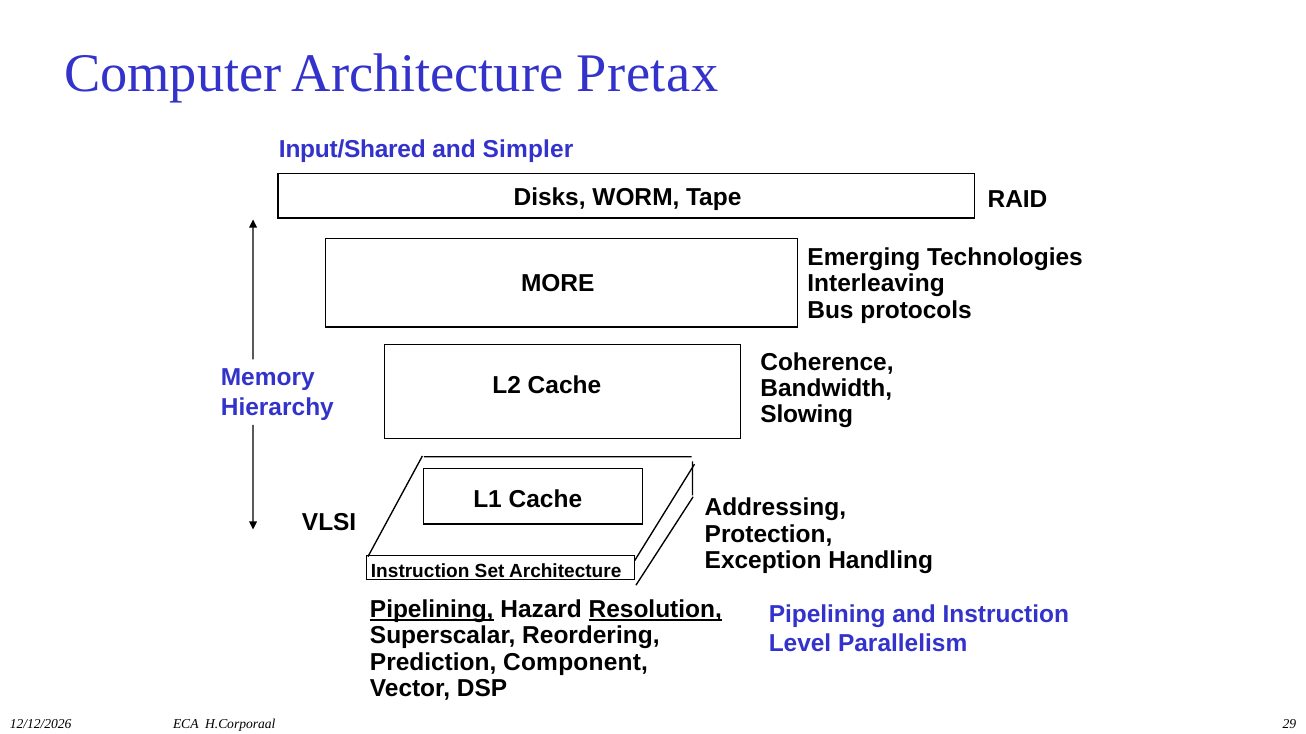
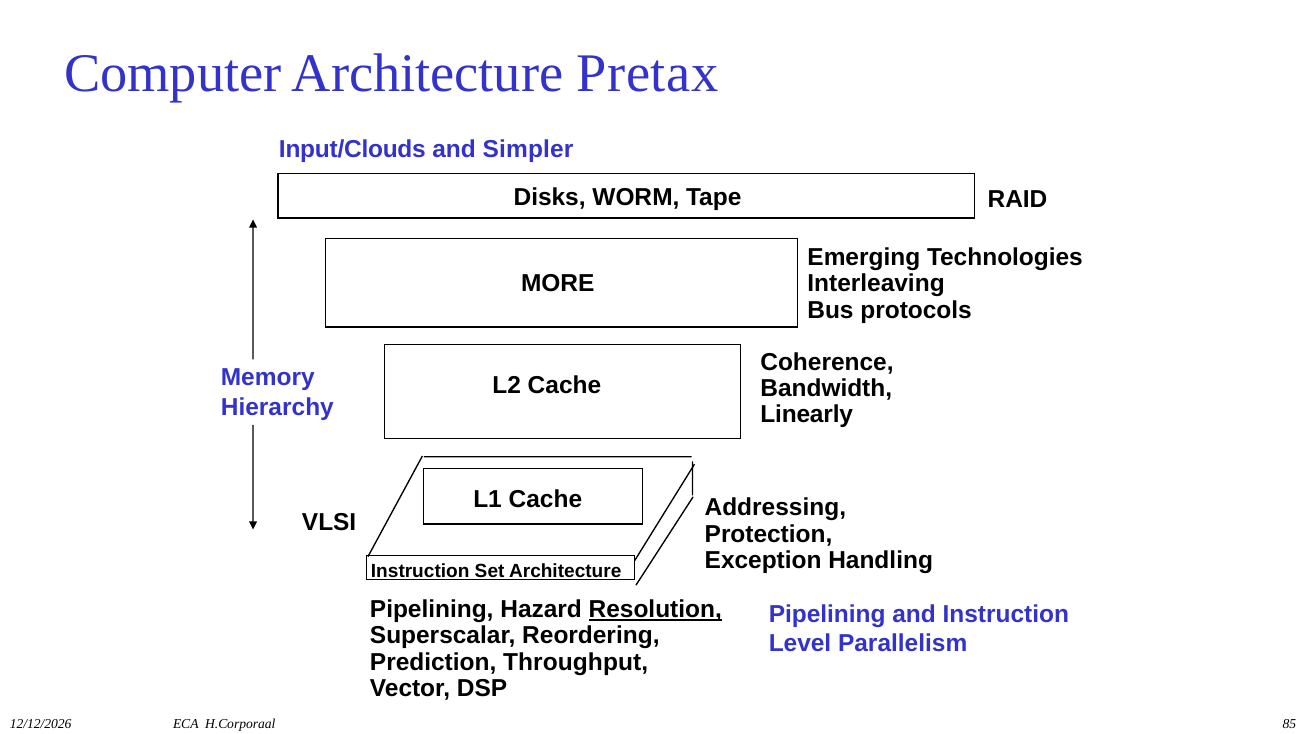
Input/Shared: Input/Shared -> Input/Clouds (352, 149)
Slowing: Slowing -> Linearly (807, 415)
Pipelining underline: present -> none (432, 610)
Component: Component -> Throughput (576, 663)
29: 29 -> 85 (1289, 724)
